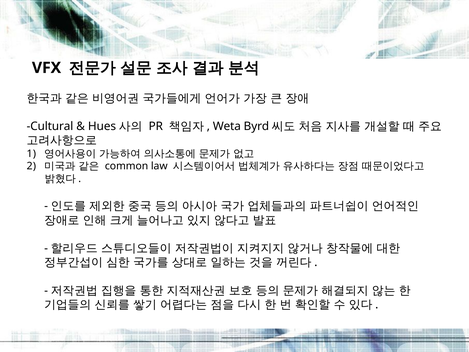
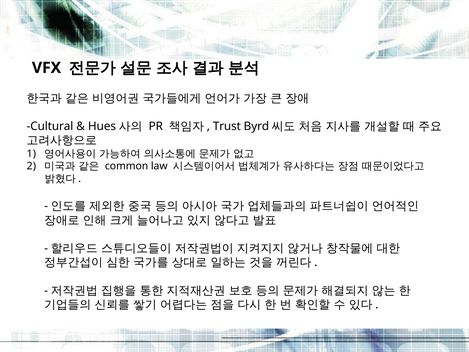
Weta: Weta -> Trust (227, 126)
